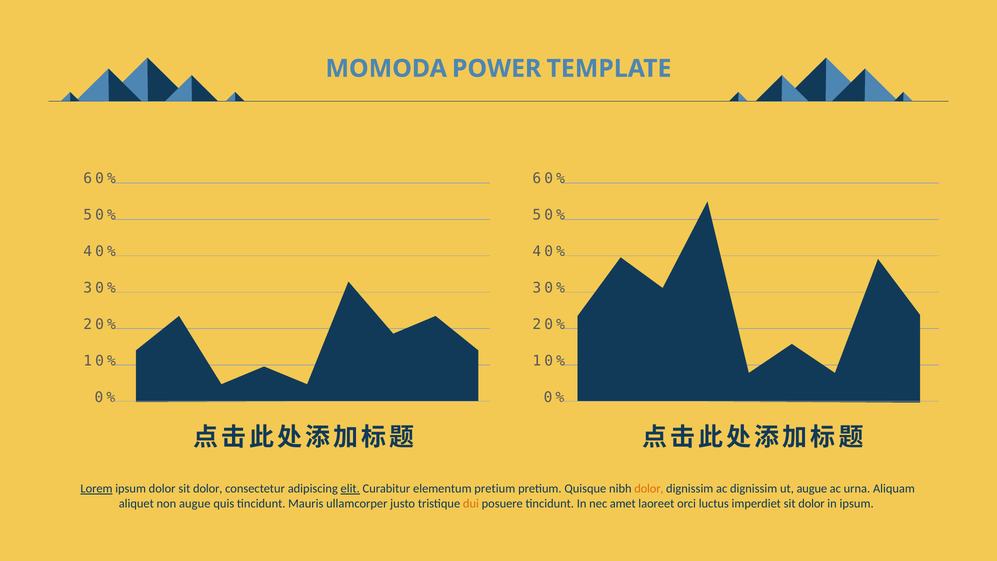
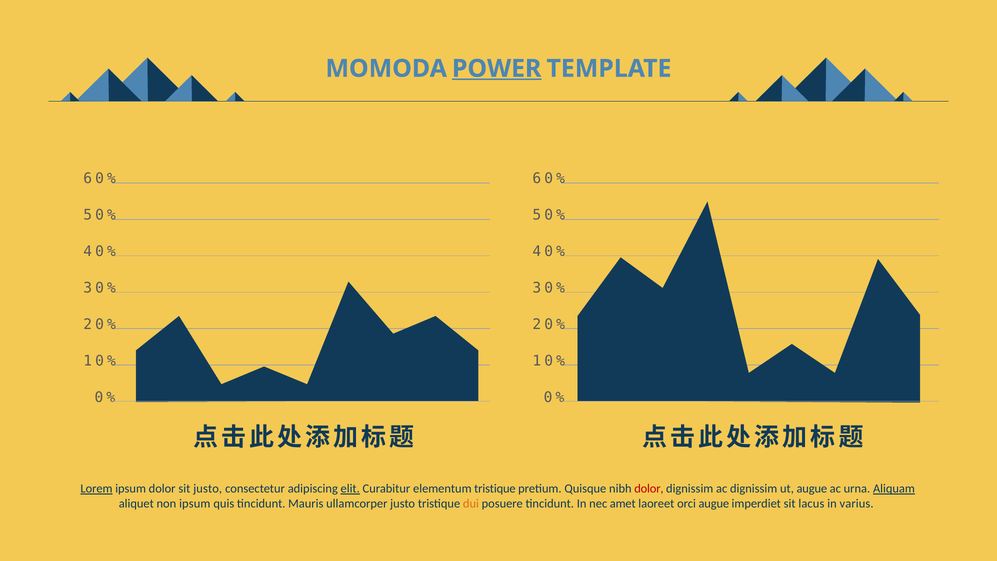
POWER underline: none -> present (497, 69)
dolor sit dolor: dolor -> justo (208, 489)
elementum pretium: pretium -> tristique (495, 489)
dolor colour: orange -> red (649, 489)
Aliquam underline: none -> present (894, 489)
non augue: augue -> ipsum (195, 504)
orci luctus: luctus -> augue (714, 504)
imperdiet sit dolor: dolor -> lacus (811, 504)
in ipsum: ipsum -> varius (857, 504)
